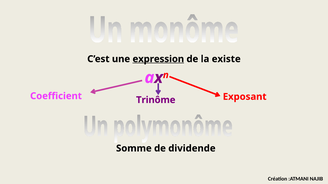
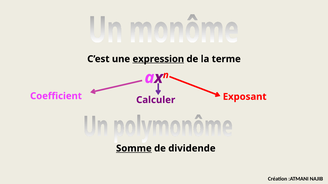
existe: existe -> terme (226, 59)
Trinôme: Trinôme -> Calculer (156, 100)
Somme underline: none -> present (134, 149)
